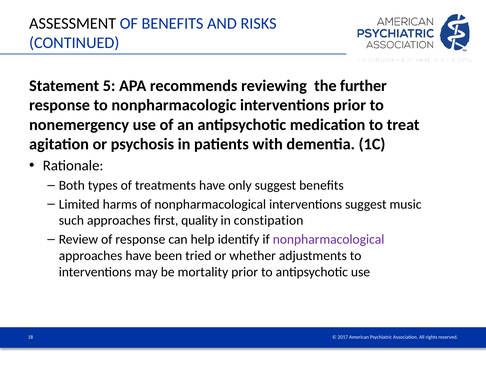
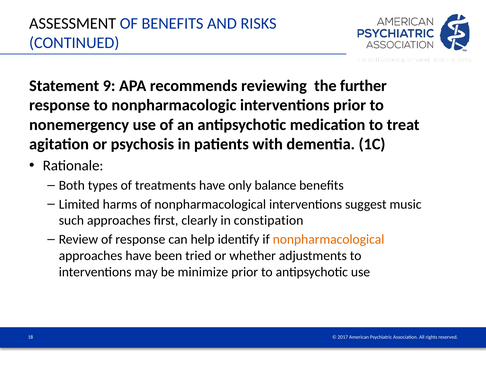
5: 5 -> 9 (109, 86)
only suggest: suggest -> balance (275, 185)
quality: quality -> clearly (199, 220)
nonpharmacological colour: purple -> orange (329, 239)
mortality: mortality -> minimize (203, 272)
